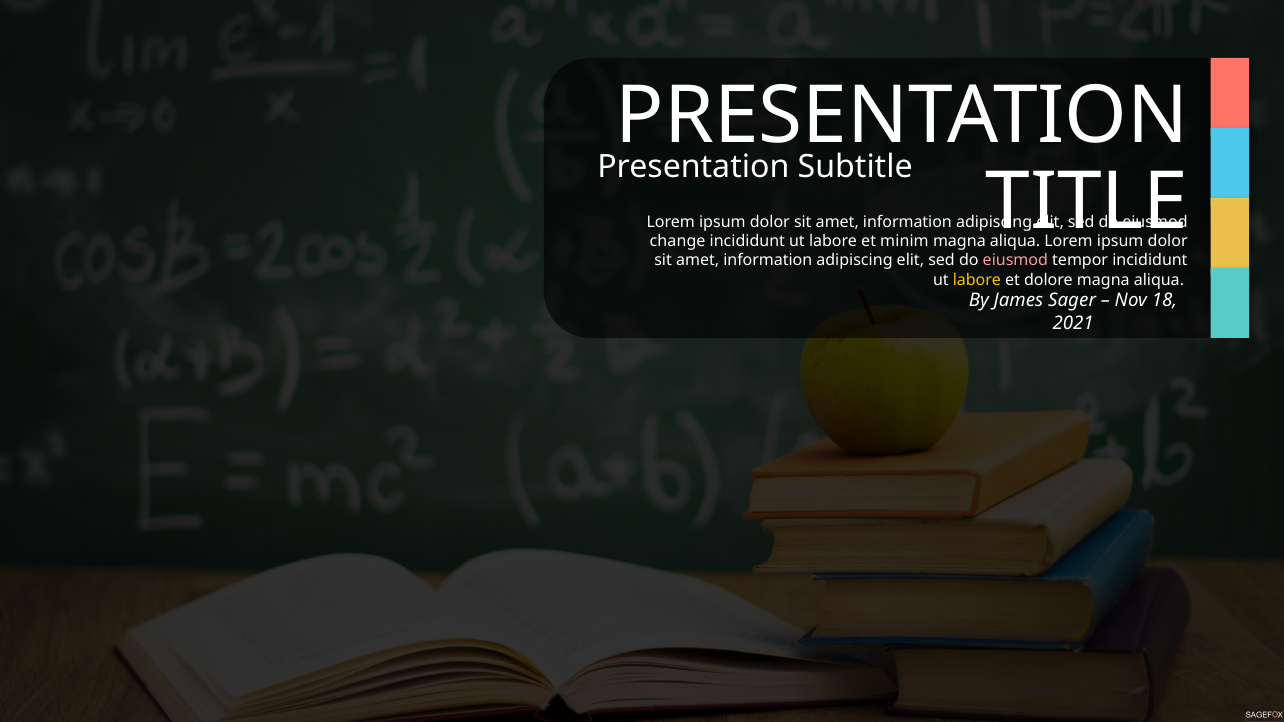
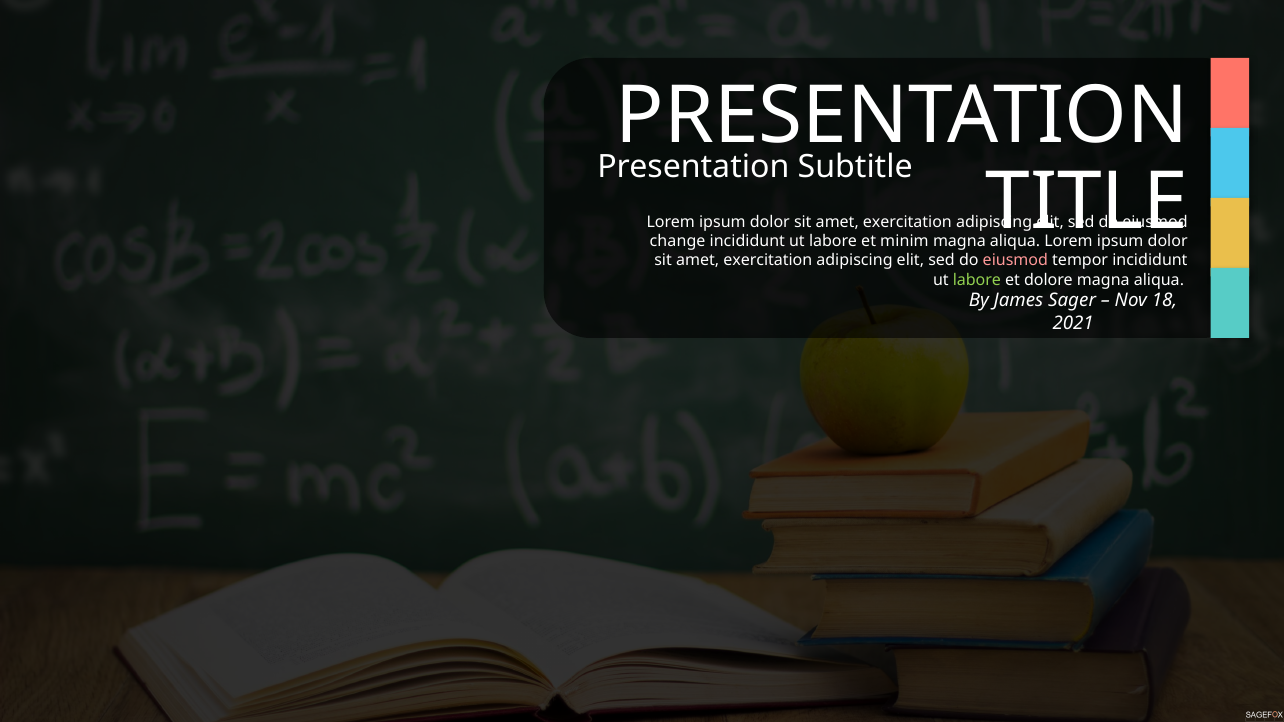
information: information -> exercitation (907, 222)
information: information -> exercitation (768, 261)
labore colour: yellow -> light green (977, 280)
